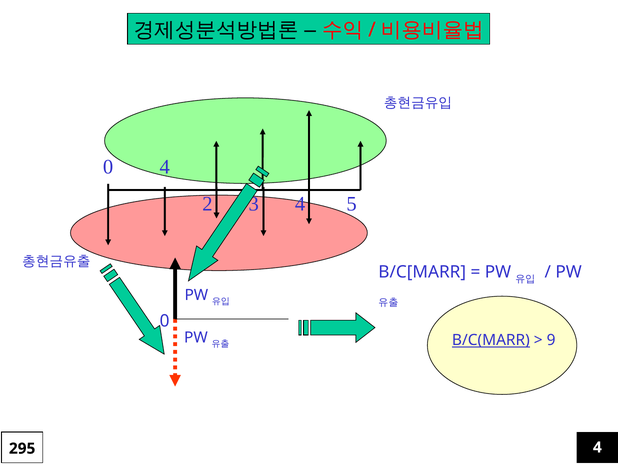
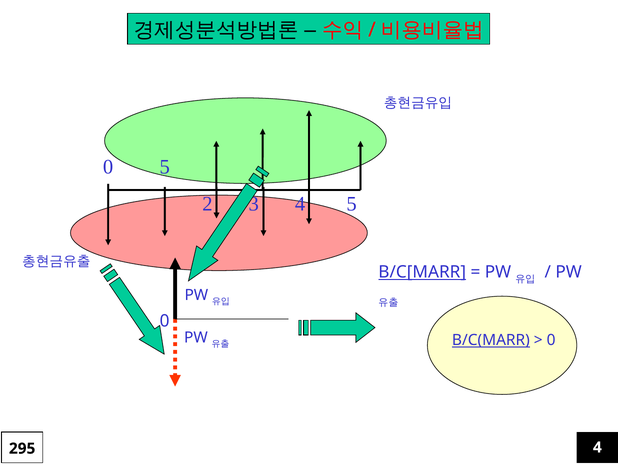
0 4: 4 -> 5 (165, 167)
B/C[MARR underline: none -> present (422, 272)
9: 9 -> 0 (551, 340)
